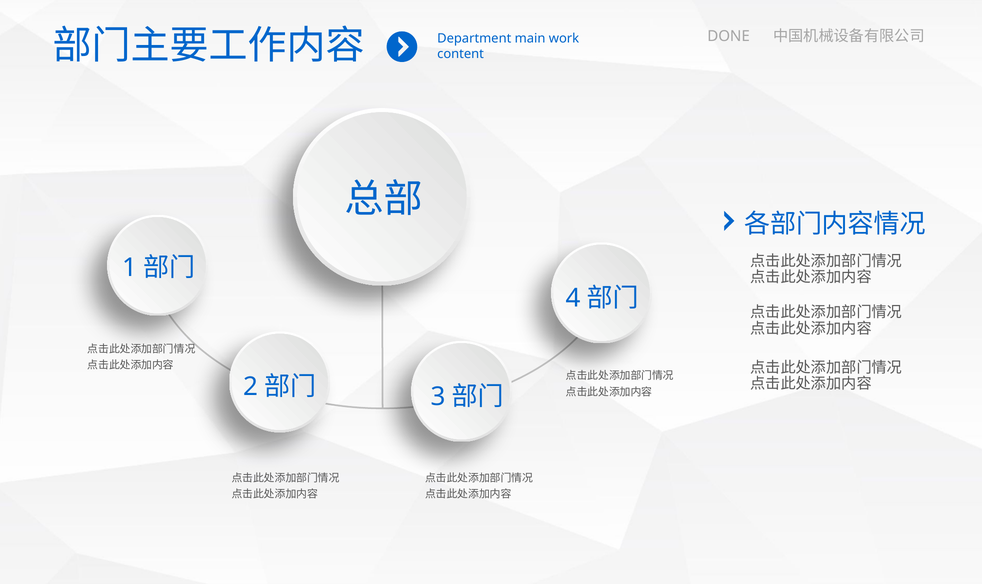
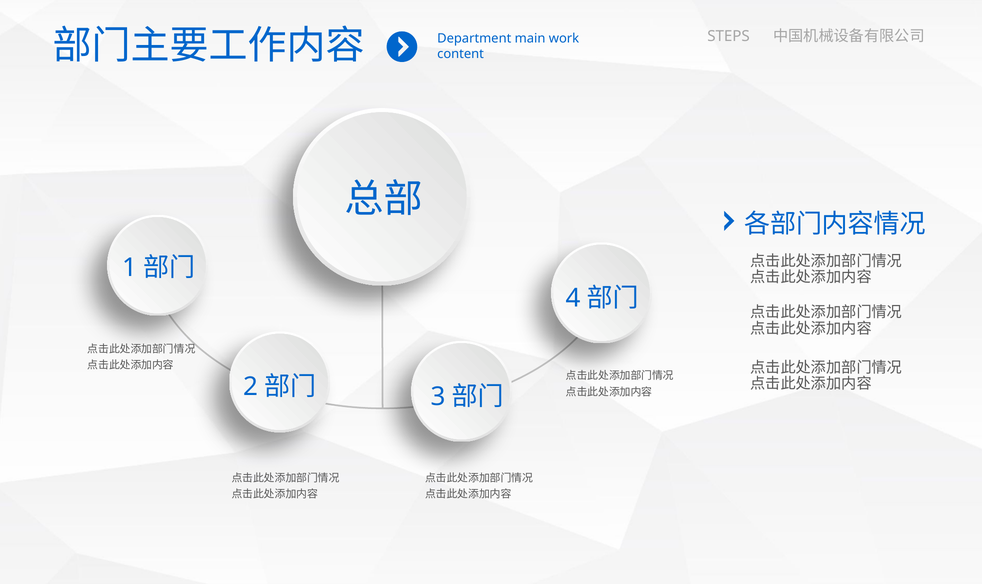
DONE: DONE -> STEPS (729, 36)
